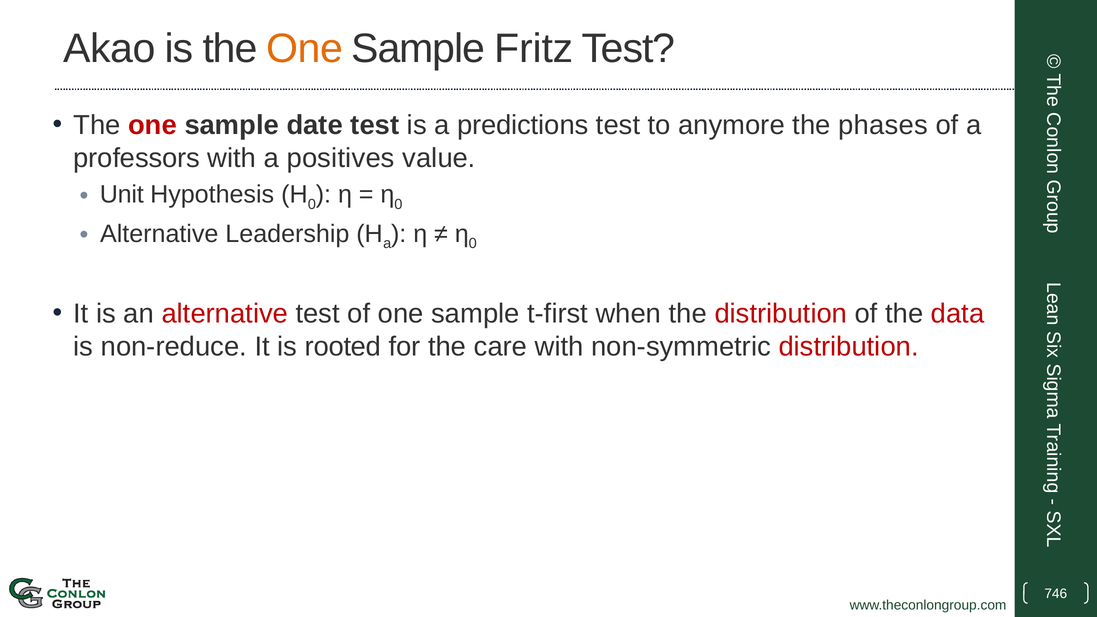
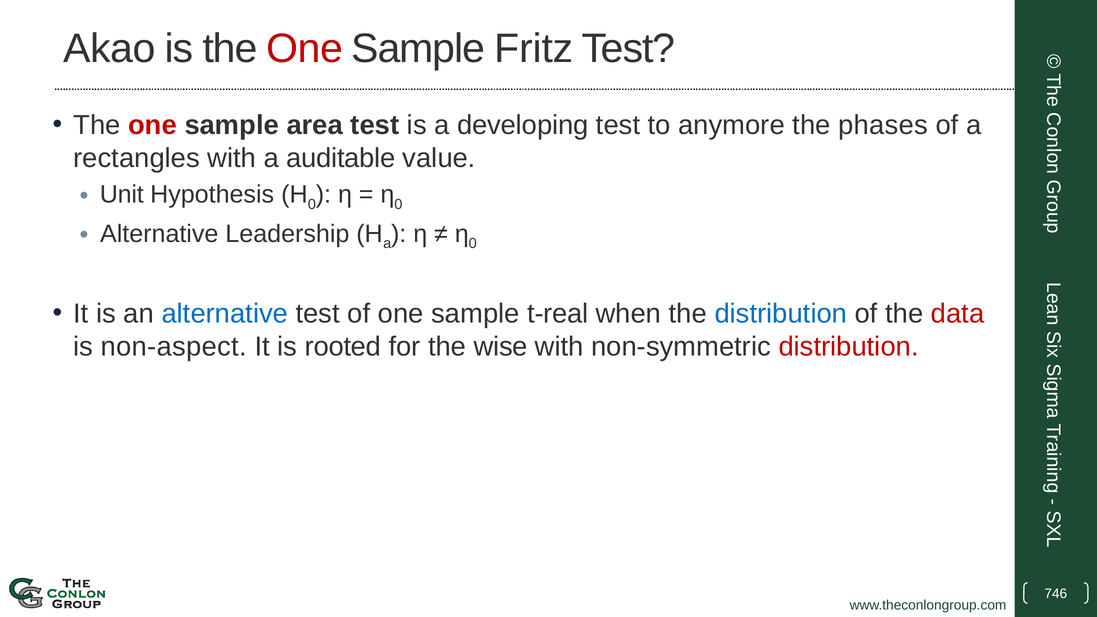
One colour: orange -> red (305, 49)
date: date -> area (315, 125)
predictions: predictions -> developing (523, 125)
professors: professors -> rectangles (137, 158)
positives: positives -> auditable (341, 158)
alternative colour: red -> blue (225, 314)
t-first: t-first -> t-real (558, 314)
distribution colour: red -> blue (781, 314)
non-reduce: non-reduce -> non-aspect (174, 347)
care: care -> wise (501, 347)
